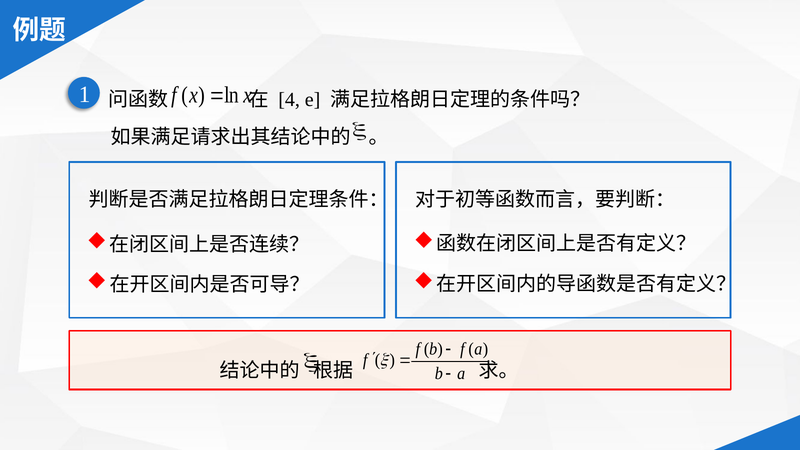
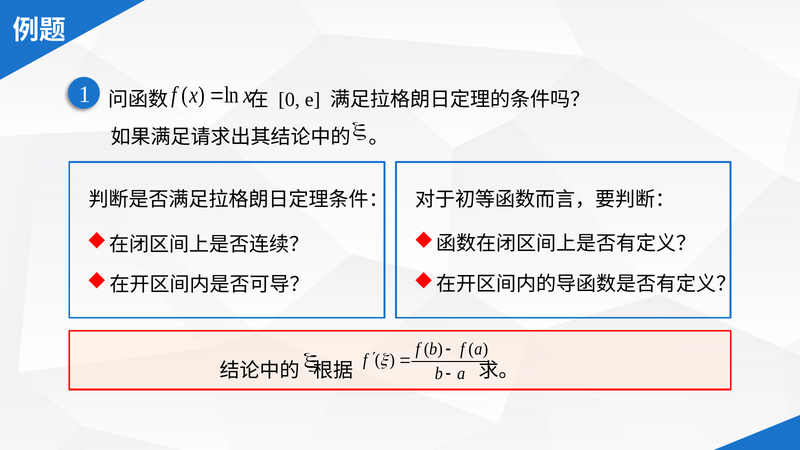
4: 4 -> 0 (289, 100)
